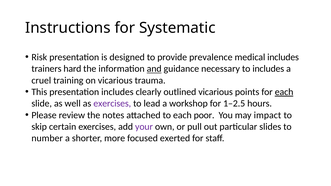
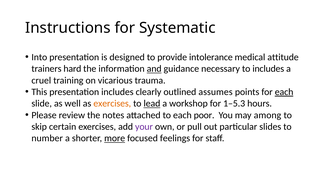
Risk: Risk -> Into (39, 57)
prevalence: prevalence -> intolerance (211, 57)
medical includes: includes -> attitude (283, 57)
outlined vicarious: vicarious -> assumes (216, 92)
exercises colour: purple -> orange (112, 104)
lead underline: none -> present (152, 104)
1–2.5: 1–2.5 -> 1–5.3 (234, 104)
impact: impact -> among (268, 115)
more underline: none -> present (115, 138)
exerted: exerted -> feelings (175, 138)
